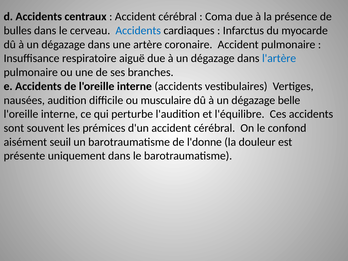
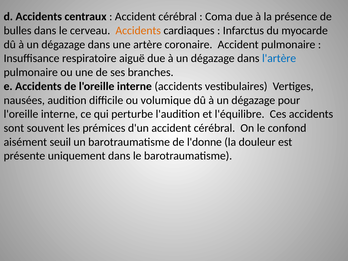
Accidents colour: blue -> orange (138, 31)
musculaire: musculaire -> volumique (166, 100)
belle: belle -> pour (289, 100)
